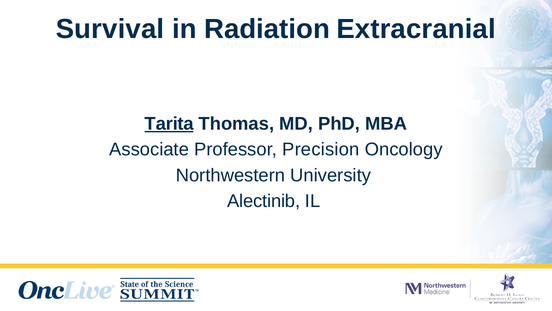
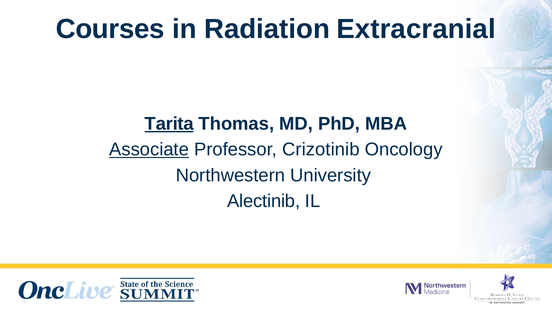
Survival: Survival -> Courses (110, 29)
Associate underline: none -> present (149, 149)
Precision: Precision -> Crizotinib (321, 149)
